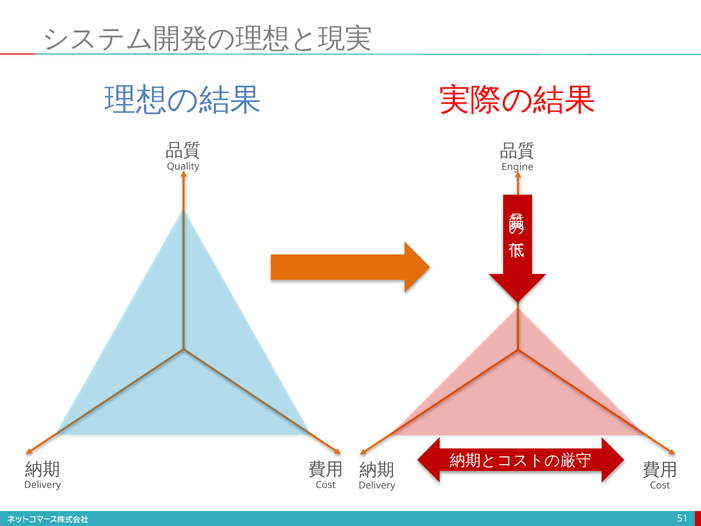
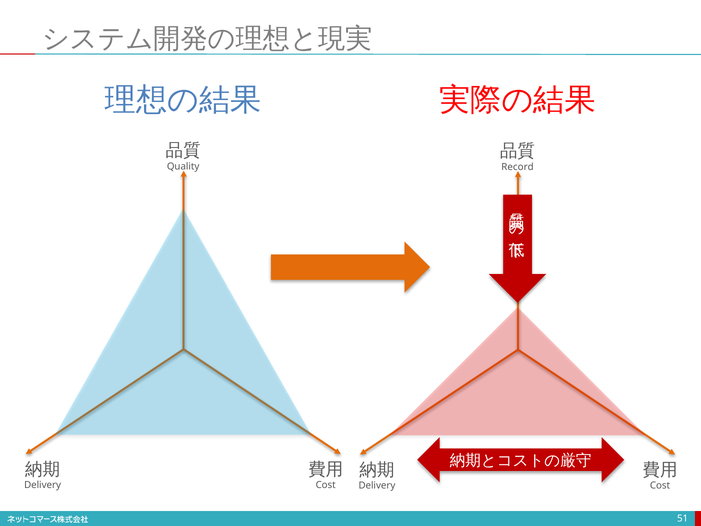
Engine: Engine -> Record (518, 167)
